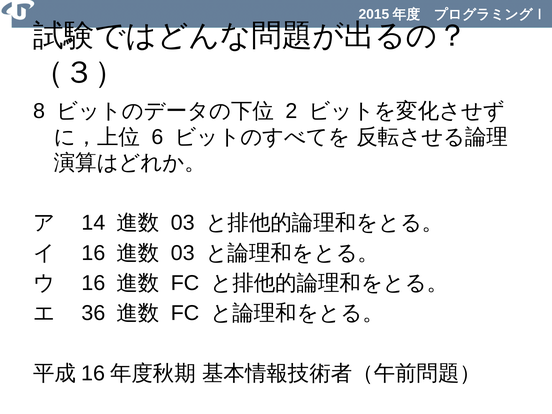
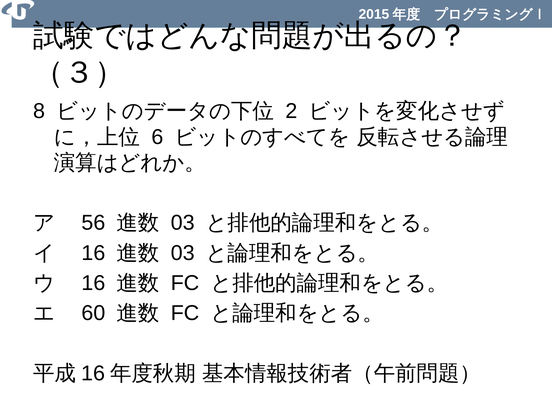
14: 14 -> 56 (94, 223)
36: 36 -> 60 (94, 313)
